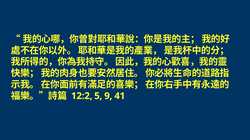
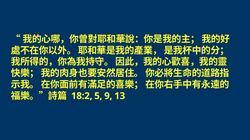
12:2: 12:2 -> 18:2 (82, 96)
41: 41 -> 13 (120, 96)
